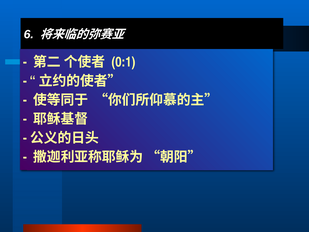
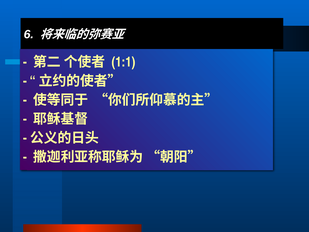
0:1: 0:1 -> 1:1 (123, 62)
